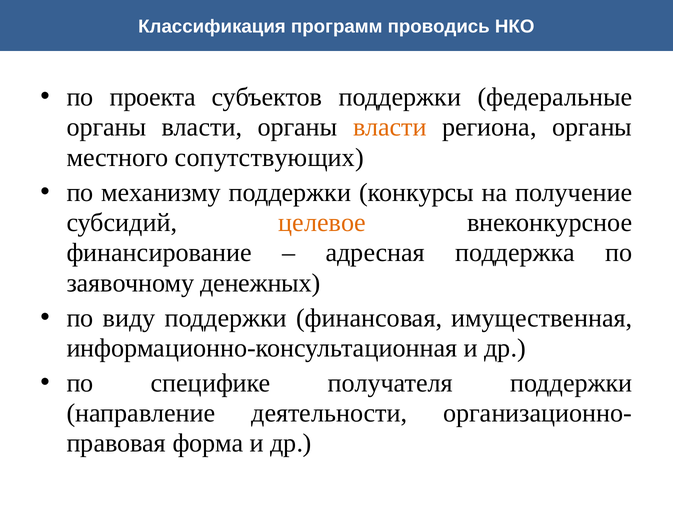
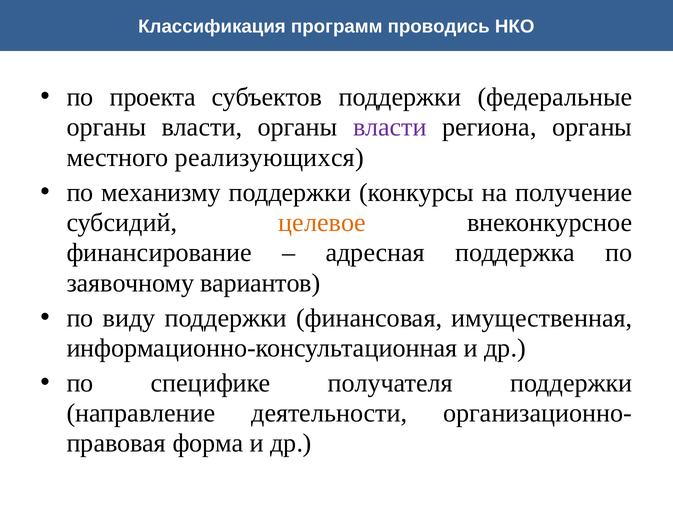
власти colour: orange -> purple (390, 127)
сопутствующих: сопутствующих -> реализующихся (269, 157)
денежных: денежных -> вариантов (260, 283)
